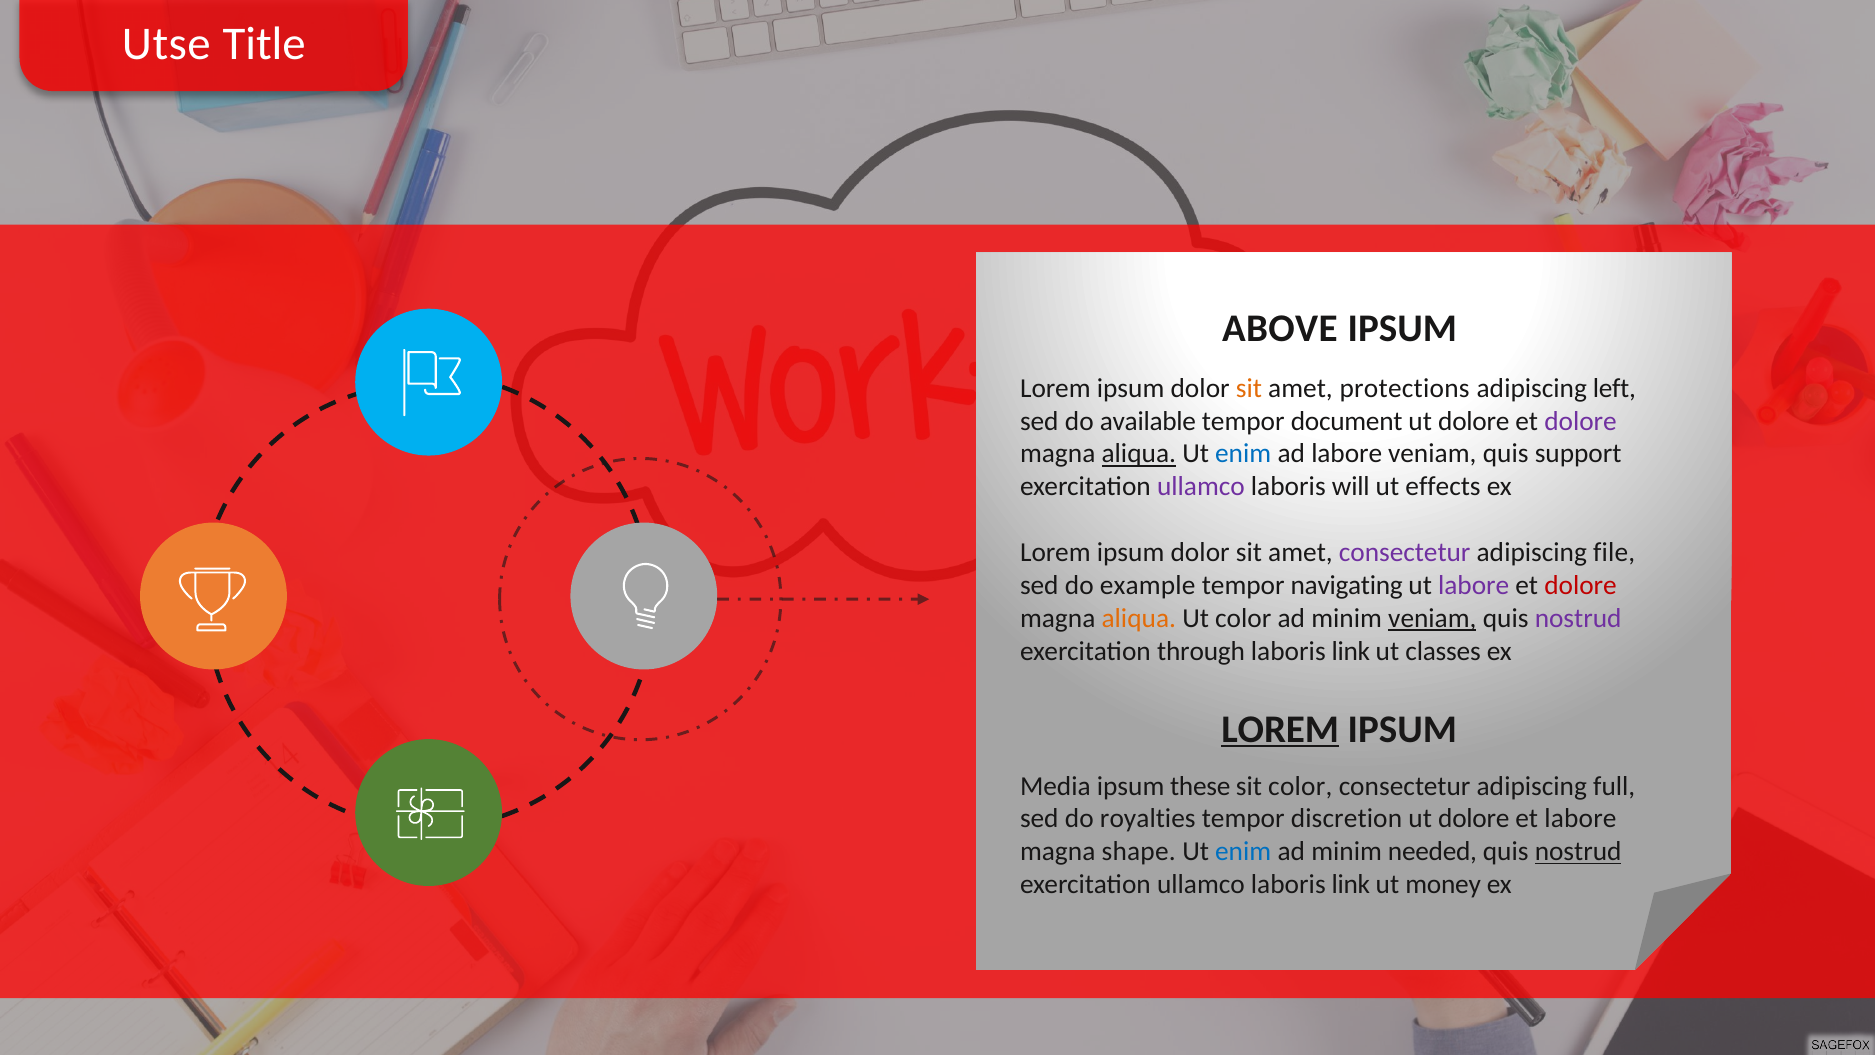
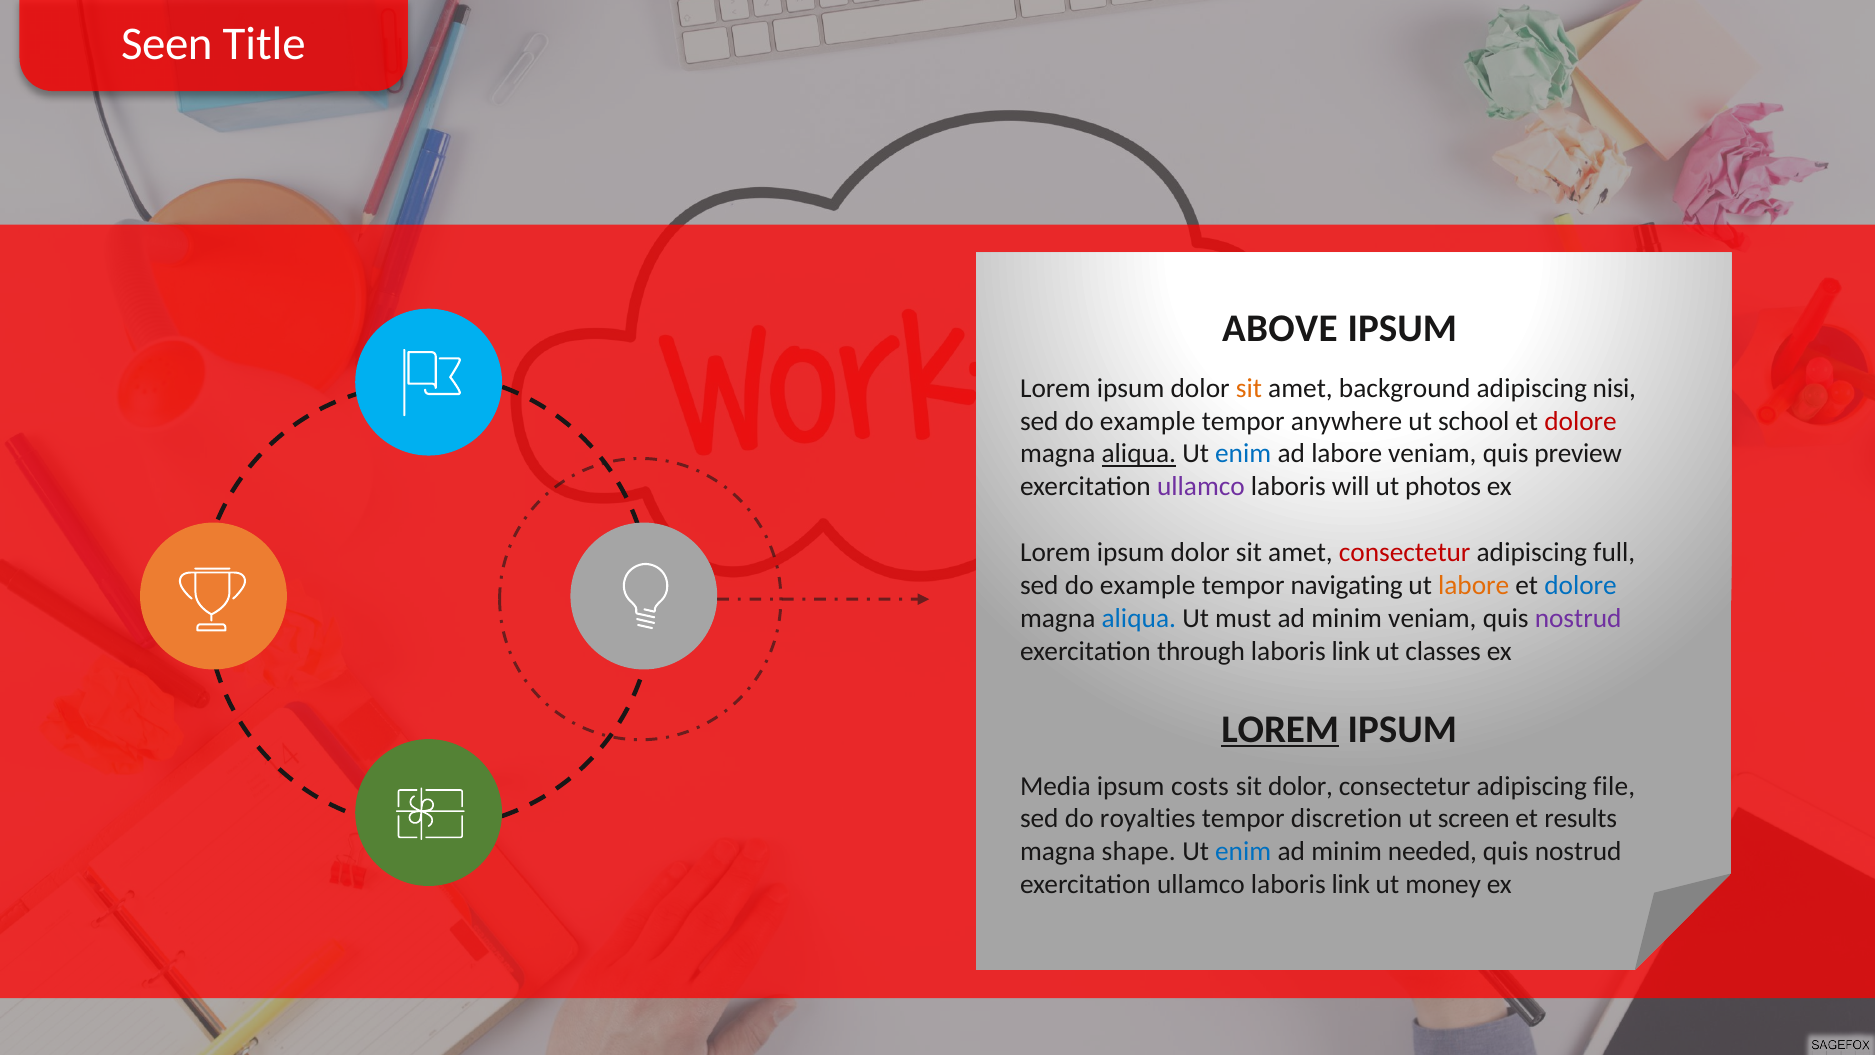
Utse: Utse -> Seen (167, 44)
protections: protections -> background (1405, 388)
left: left -> nisi (1614, 388)
available: available -> example (1148, 421)
document: document -> anywhere (1346, 421)
dolore: dolore -> school (1474, 421)
dolore colour: purple -> red (1581, 421)
support: support -> preview (1578, 454)
effects: effects -> photos (1443, 487)
consectetur colour: purple -> red (1405, 552)
file: file -> full (1614, 552)
labore colour: purple -> orange (1474, 585)
dolore colour: red -> blue (1581, 585)
aliqua colour: orange -> blue (1139, 618)
Ut color: color -> must (1243, 618)
veniam underline: present -> none (1432, 618)
these: these -> costs (1200, 786)
sit color: color -> dolor (1301, 786)
full: full -> file (1614, 786)
dolore: dolore -> screen (1474, 819)
et labore: labore -> results (1581, 819)
nostrud underline: present -> none (1578, 852)
